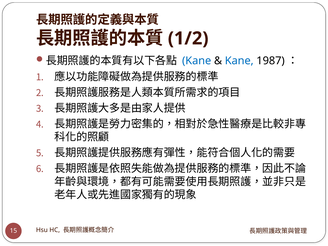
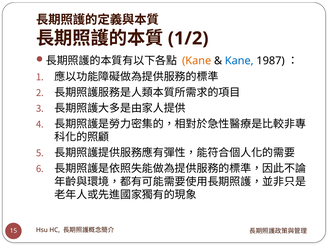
Kane colour: blue -> orange (197, 61)
